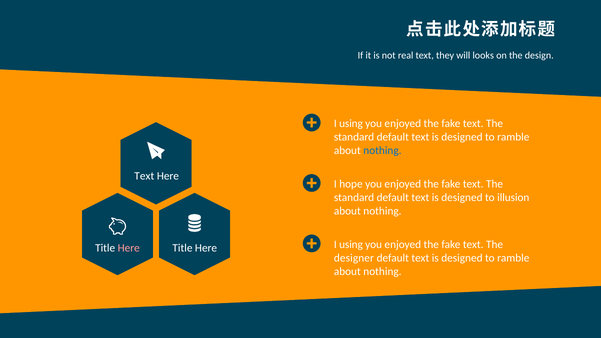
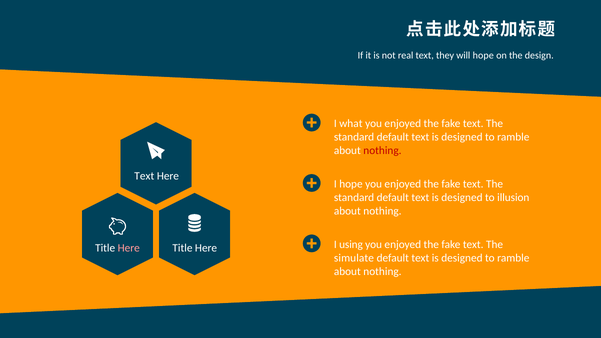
will looks: looks -> hope (483, 55)
using: using -> what (351, 123)
nothing colour: blue -> red (382, 151)
designer: designer -> simulate (354, 258)
